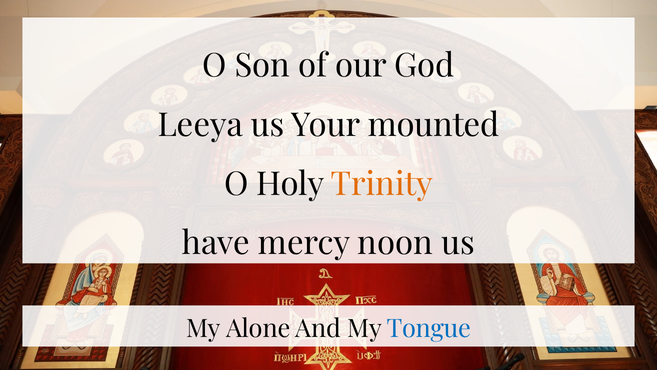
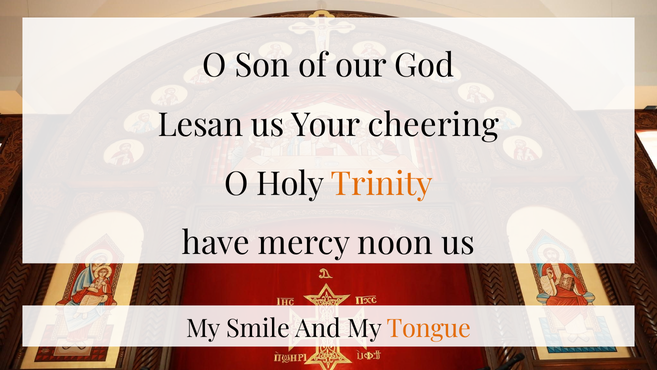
Leeya: Leeya -> Lesan (200, 125)
mounted: mounted -> cheering (433, 125)
Alone: Alone -> Smile (258, 329)
Tongue colour: blue -> orange (429, 329)
